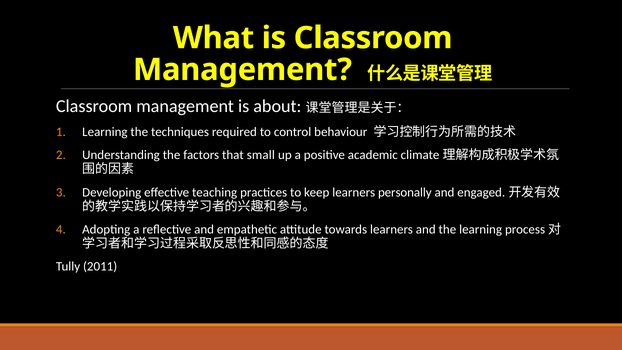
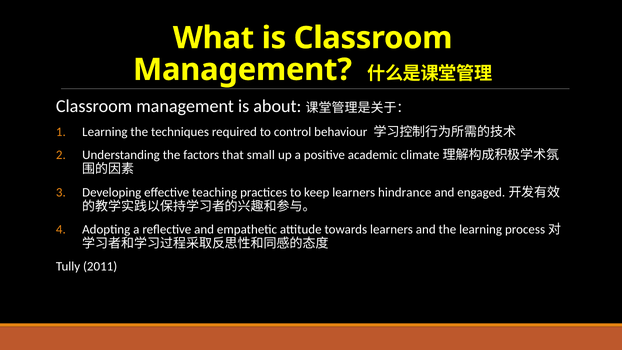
personally: personally -> hindrance (405, 192)
